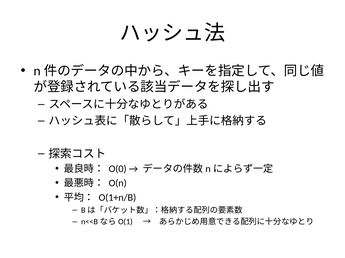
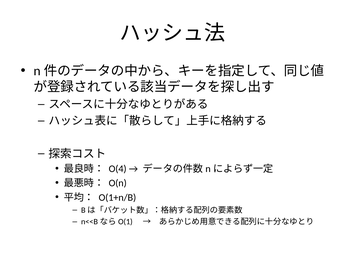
O(0: O(0 -> O(4 (118, 169)
